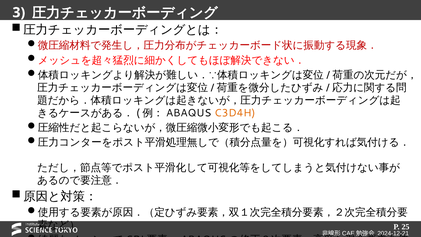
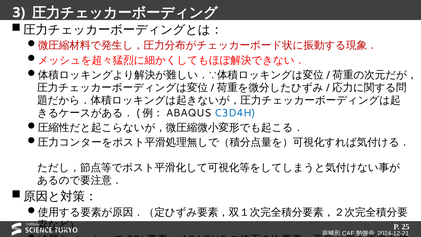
C3D4H colour: orange -> blue (235, 113)
